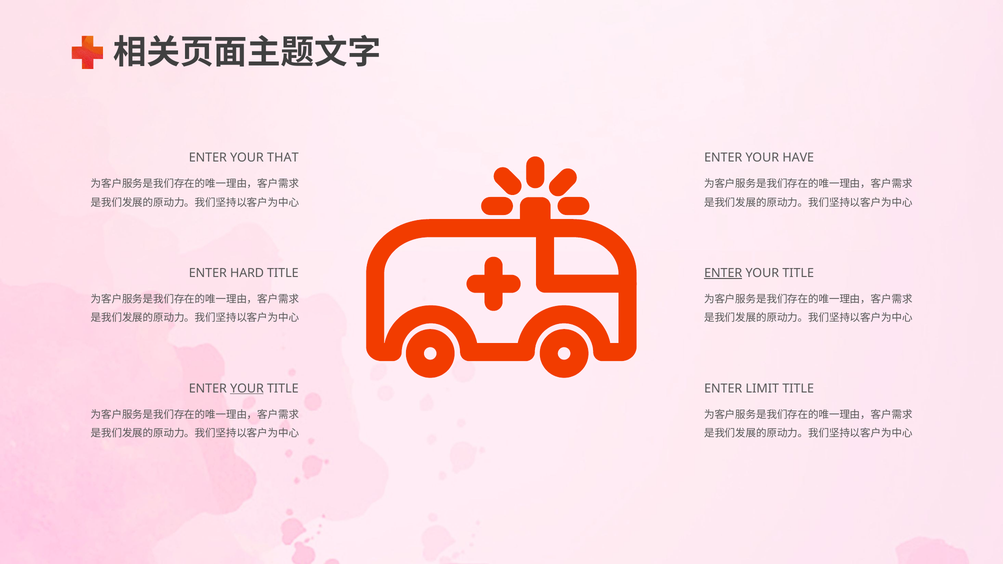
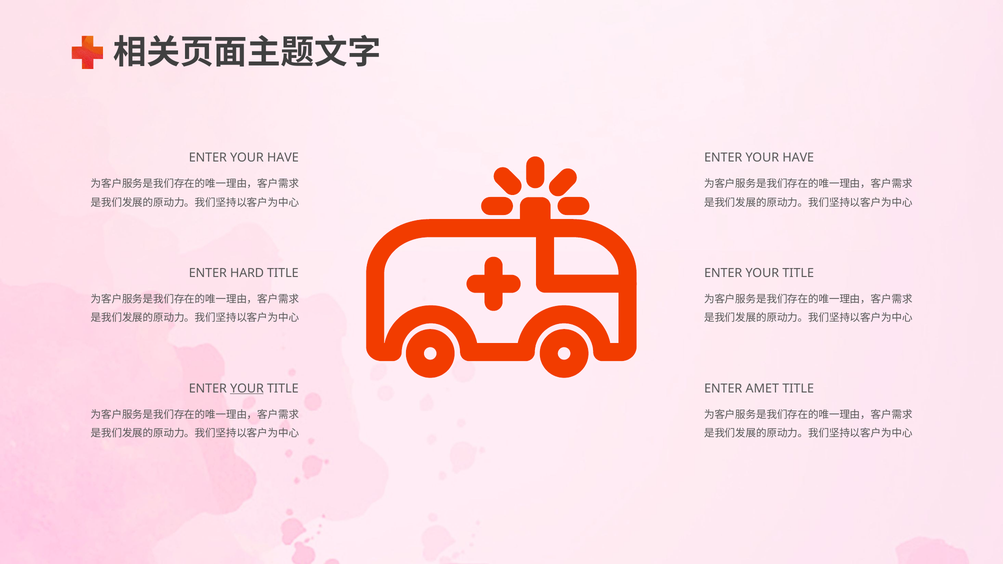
THAT: THAT -> HAVE (283, 158)
ENTER underline: present -> none (723, 273)
LIMIT: LIMIT -> AMET (762, 389)
